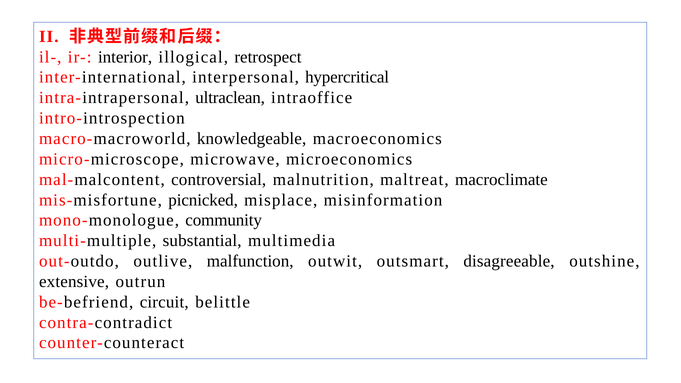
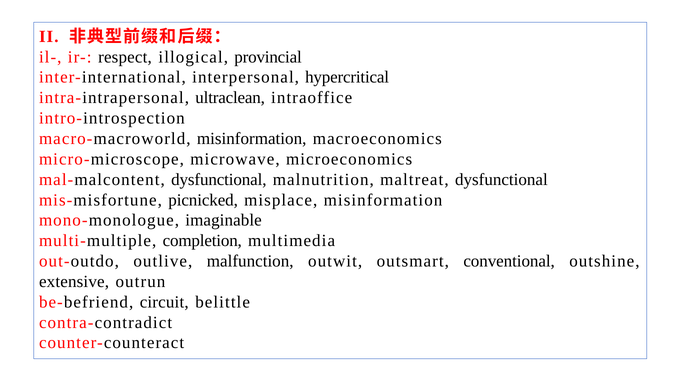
interior: interior -> respect (125, 57)
retrospect: retrospect -> provincial (268, 57)
macro-macroworld knowledgeable: knowledgeable -> misinformation (252, 139)
mal-malcontent controversial: controversial -> dysfunctional (219, 179)
maltreat macroclimate: macroclimate -> dysfunctional (501, 179)
community: community -> imaginable (224, 220)
substantial: substantial -> completion (202, 241)
disagreeable: disagreeable -> conventional (509, 261)
